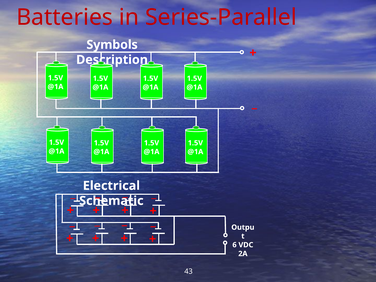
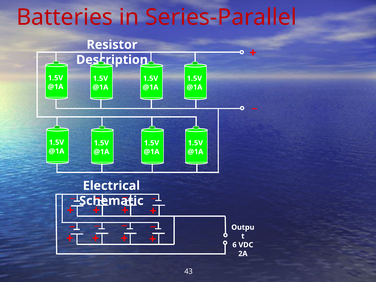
Symbols: Symbols -> Resistor (112, 45)
